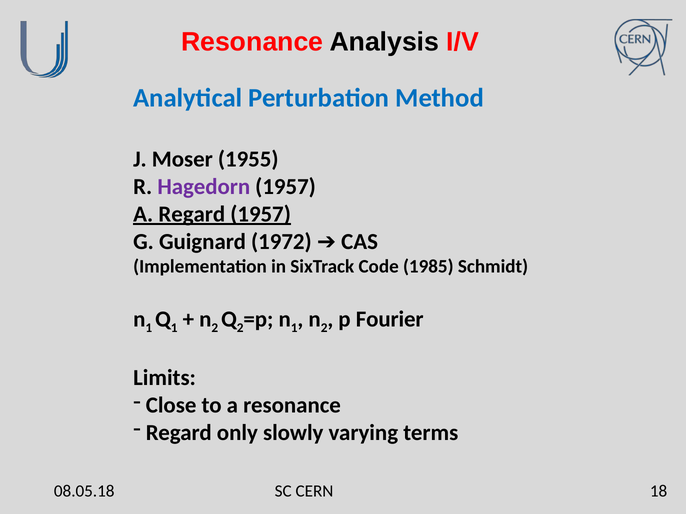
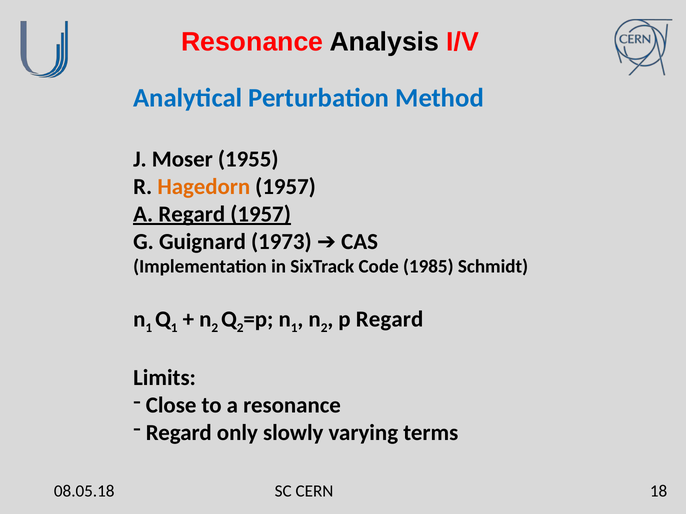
Hagedorn colour: purple -> orange (204, 187)
1972: 1972 -> 1973 (281, 242)
p Fourier: Fourier -> Regard (390, 320)
